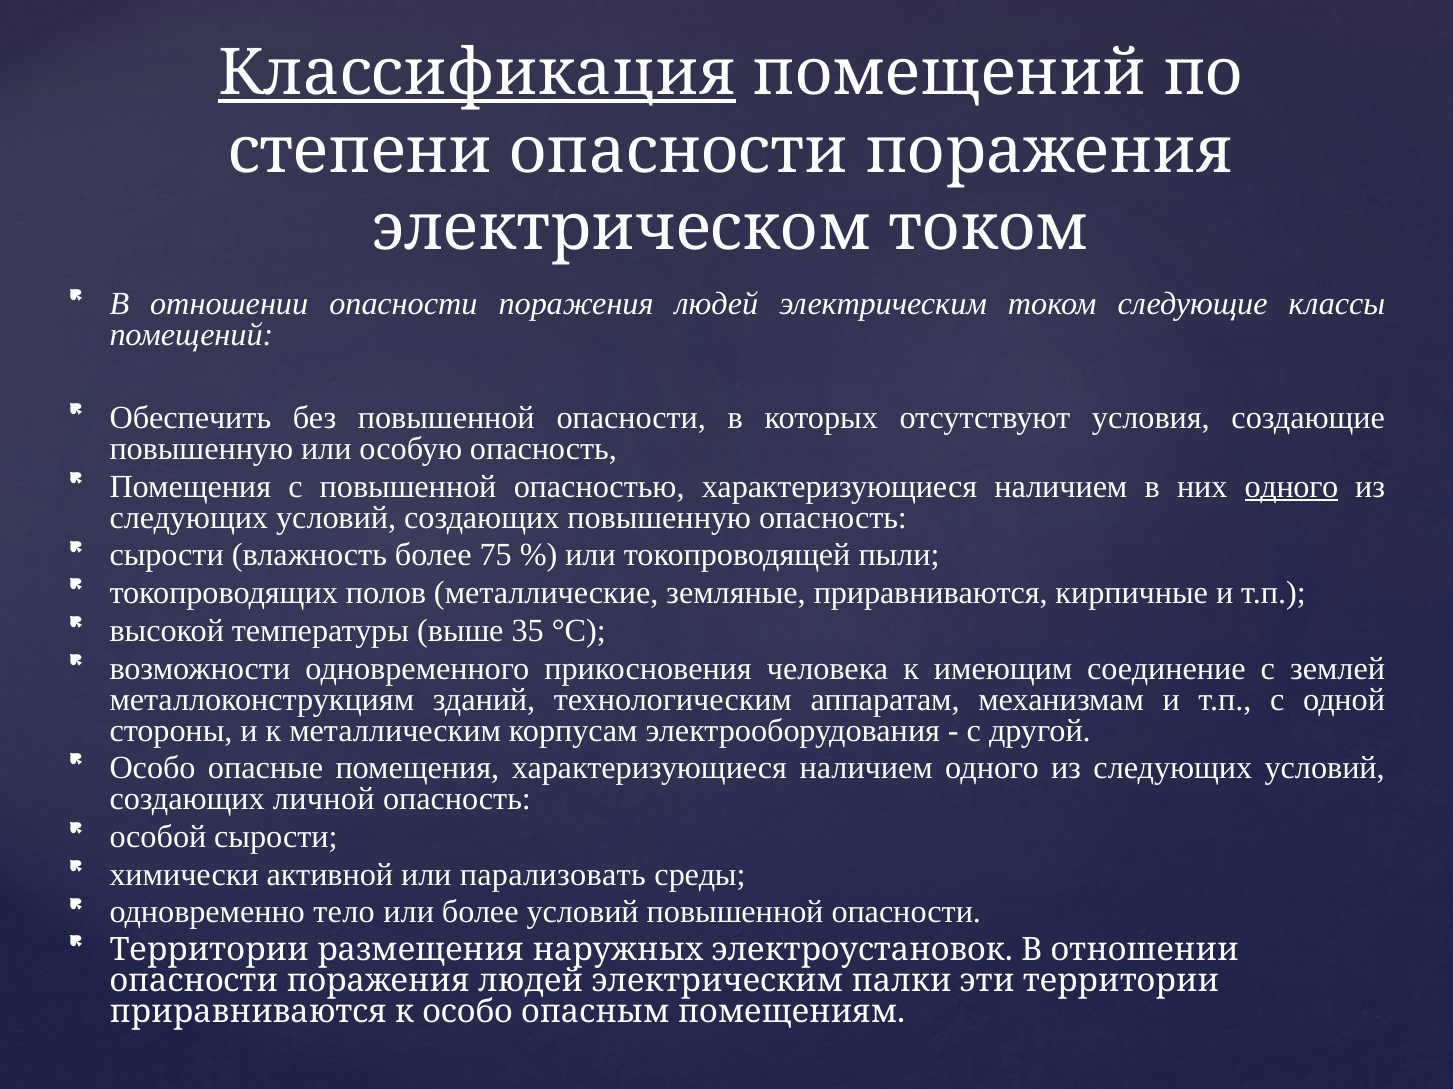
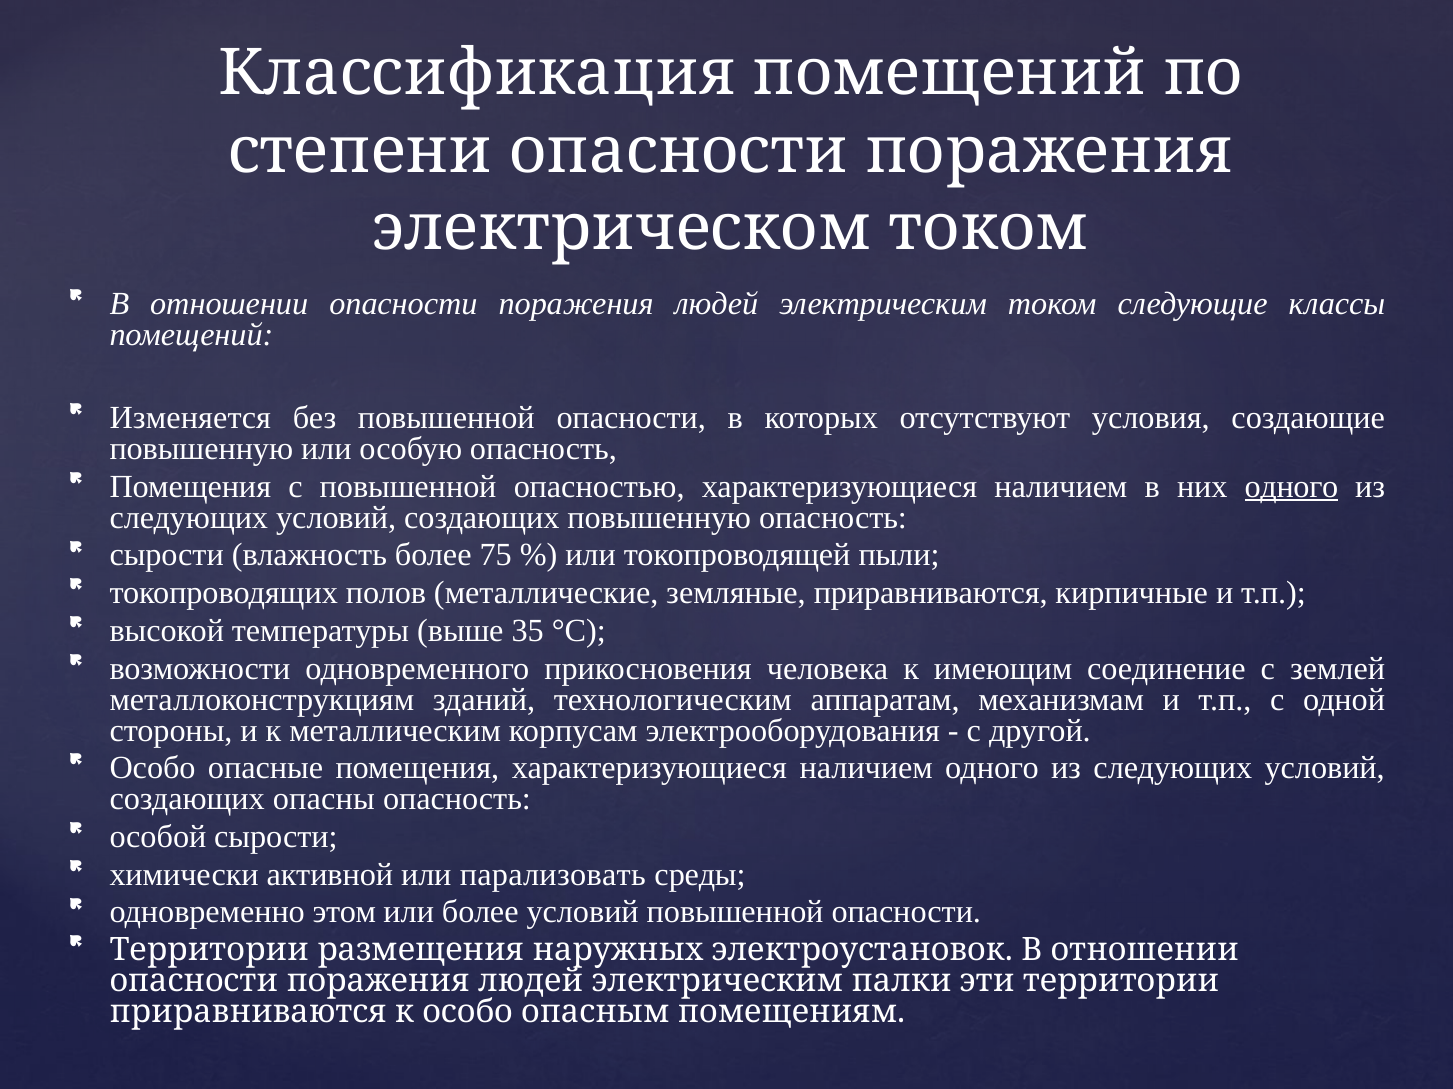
Классификация underline: present -> none (477, 74)
Обеспечить: Обеспечить -> Изменяется (190, 418)
личной: личной -> опасны (324, 800)
тело: тело -> этом (344, 913)
